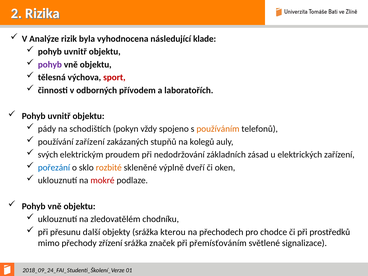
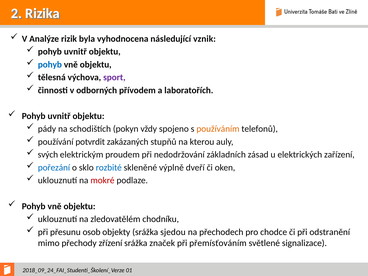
klade: klade -> vznik (205, 39)
pohyb colour: purple -> blue (50, 65)
sport colour: red -> purple (114, 77)
používání zařízení: zařízení -> potvrdit (90, 142)
kolegů: kolegů -> kterou (202, 142)
rozbité colour: orange -> blue (109, 168)
další: další -> osob (92, 232)
kterou: kterou -> sjedou (173, 232)
prostředků: prostředků -> odstranění (330, 232)
